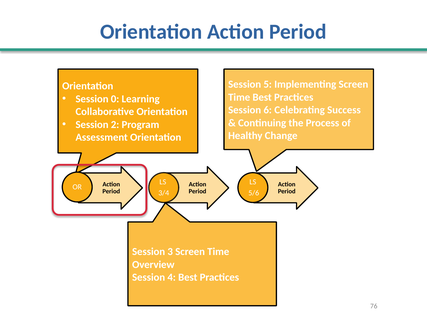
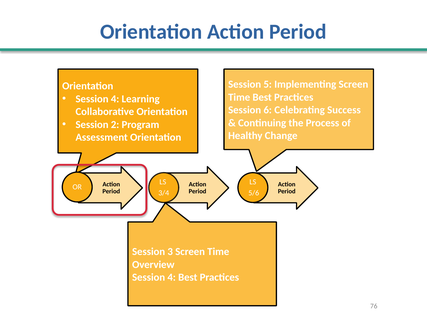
0: 0 -> 4 (115, 99)
